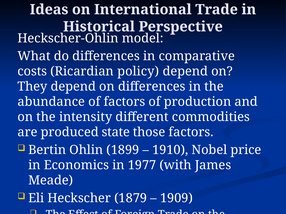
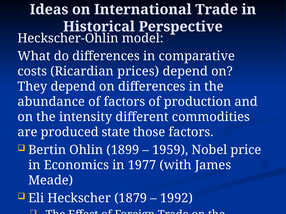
policy: policy -> prices (138, 71)
1910: 1910 -> 1959 (170, 150)
1909: 1909 -> 1992 (176, 199)
